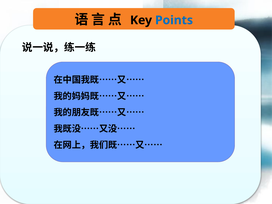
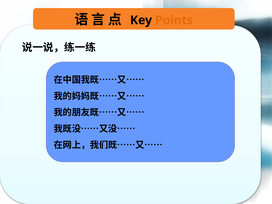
Points colour: blue -> orange (174, 20)
